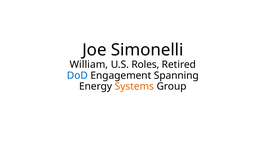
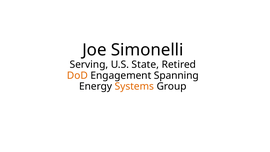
William: William -> Serving (89, 64)
Roles: Roles -> State (145, 64)
DoD colour: blue -> orange (77, 75)
